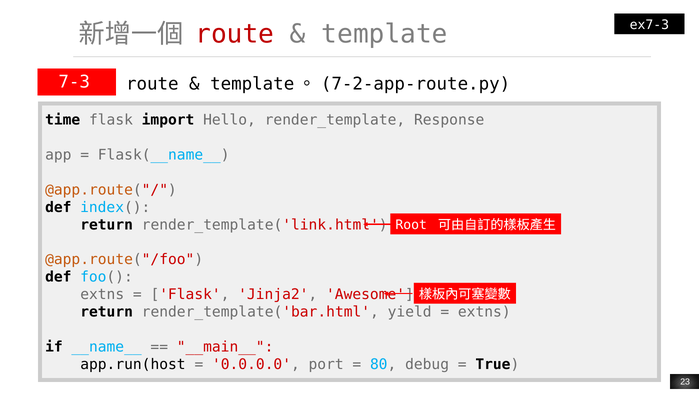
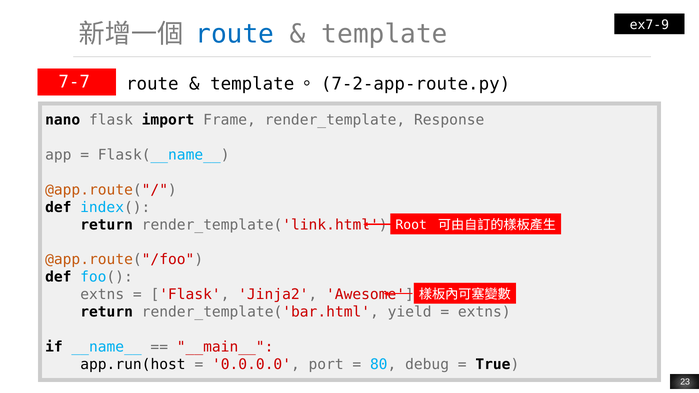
ex7-3: ex7-3 -> ex7-9 (649, 25)
route colour: red -> blue (235, 34)
7-3: 7-3 -> 7-7 (74, 82)
time: time -> nano (63, 120)
Hello: Hello -> Frame (229, 120)
